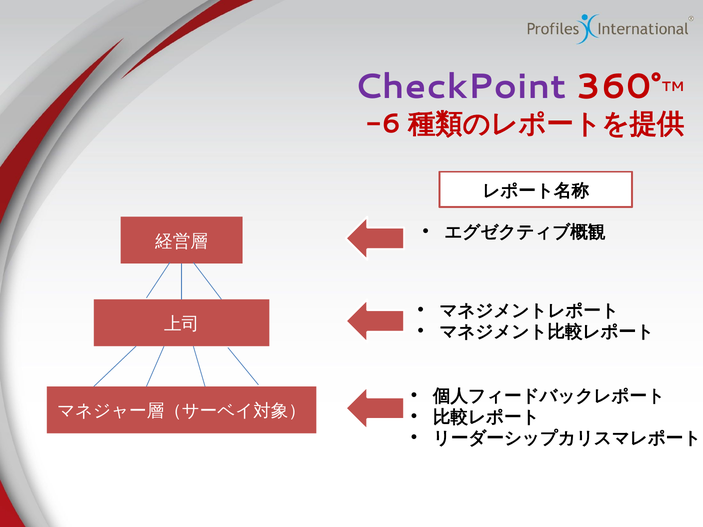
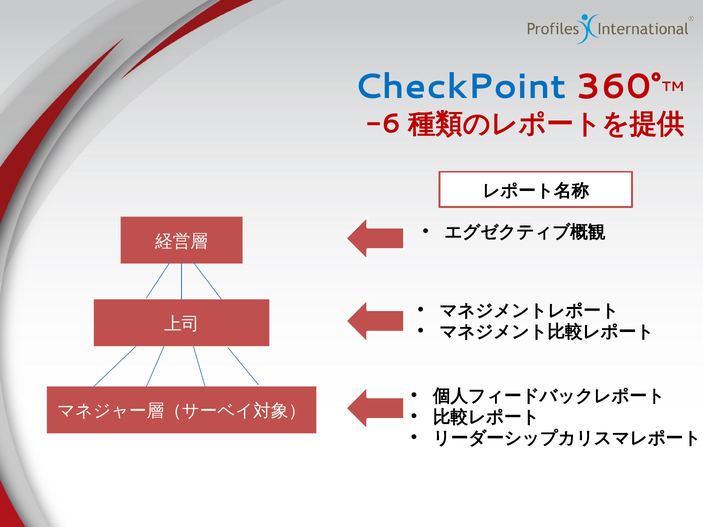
CheckPoint colour: purple -> blue (460, 87)
